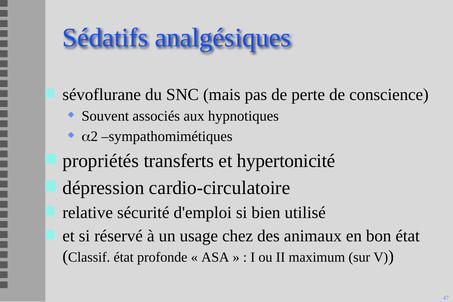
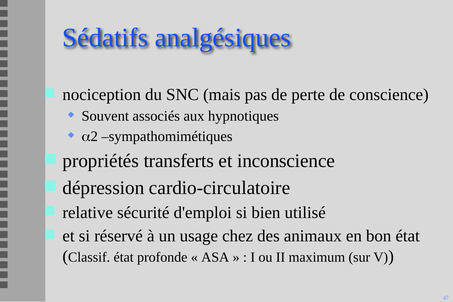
sévoflurane: sévoflurane -> nociception (102, 94)
hypertonicité: hypertonicité -> inconscience (286, 161)
